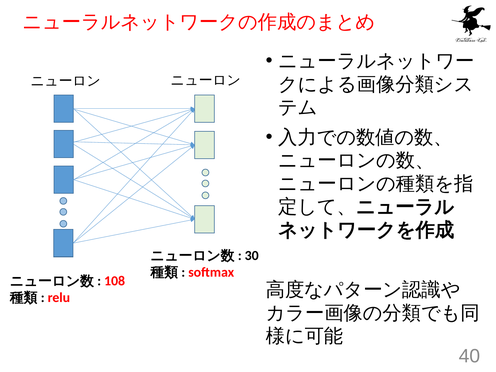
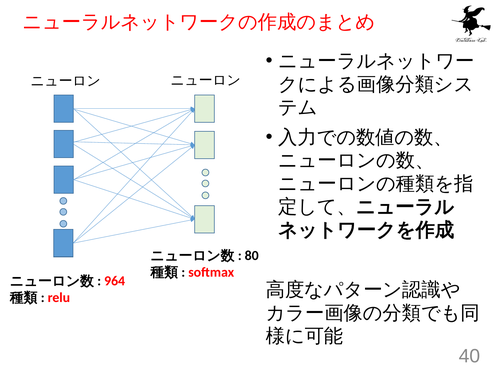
30: 30 -> 80 (252, 256)
108: 108 -> 964 (115, 281)
